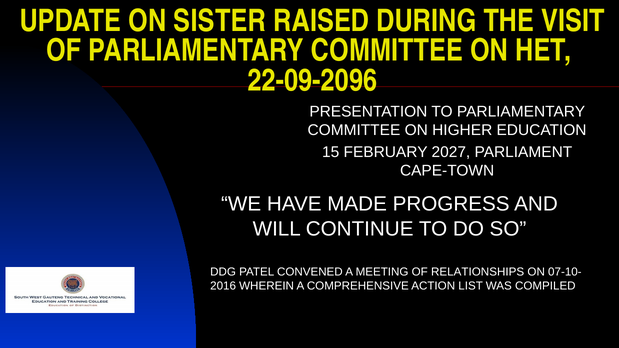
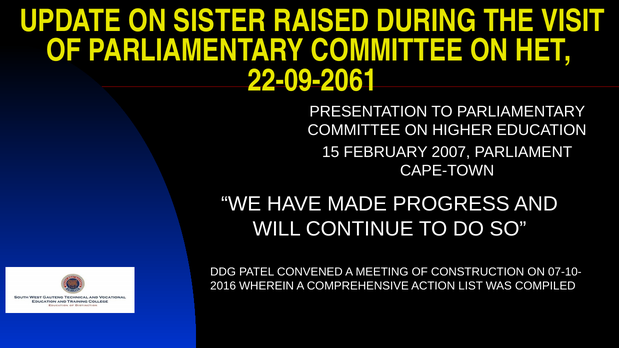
22-09-2096: 22-09-2096 -> 22-09-2061 (312, 81)
2027: 2027 -> 2007 (451, 152)
RELATIONSHIPS: RELATIONSHIPS -> CONSTRUCTION (478, 272)
